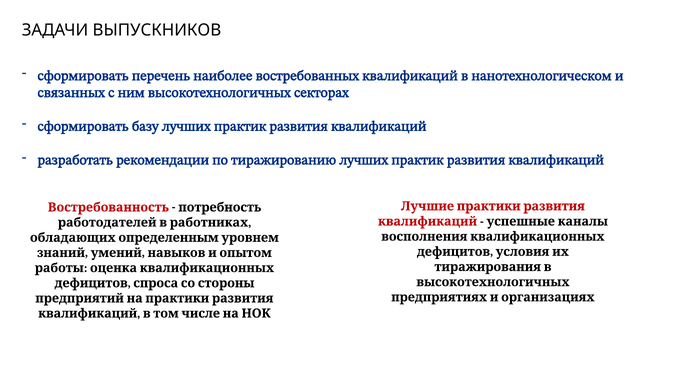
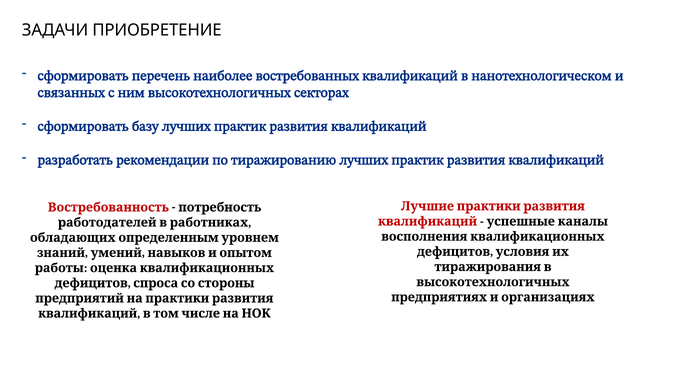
ВЫПУСКНИКОВ: ВЫПУСКНИКОВ -> ПРИОБРЕТЕНИЕ (157, 30)
